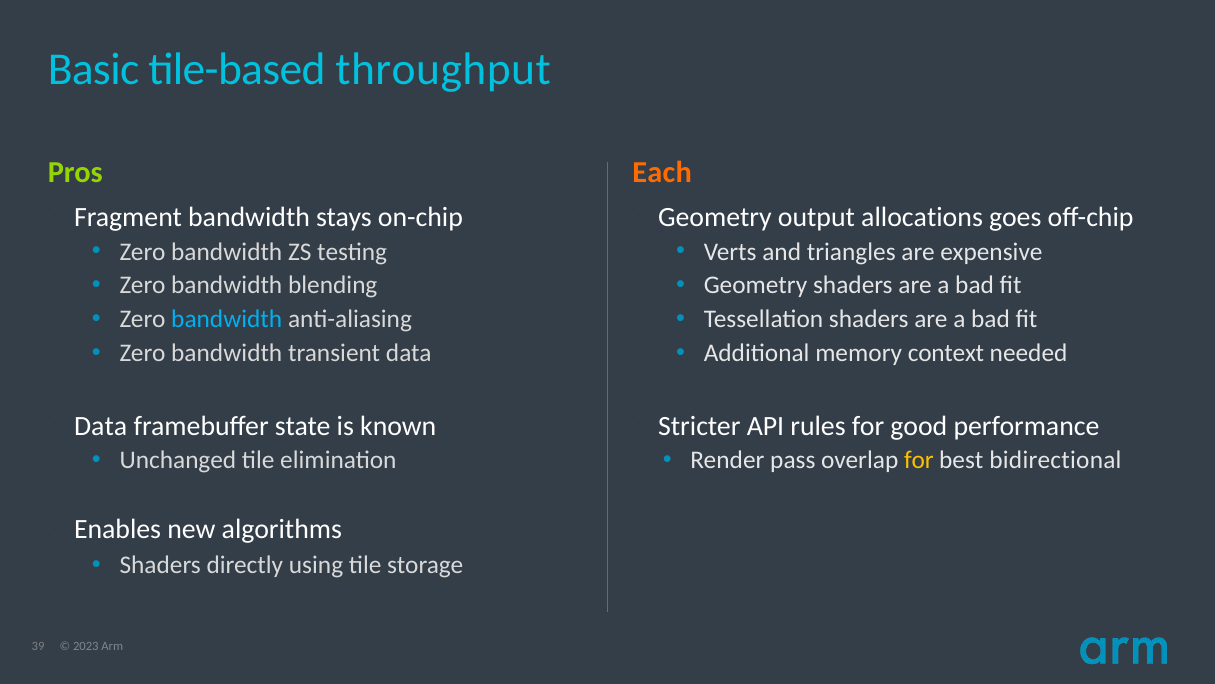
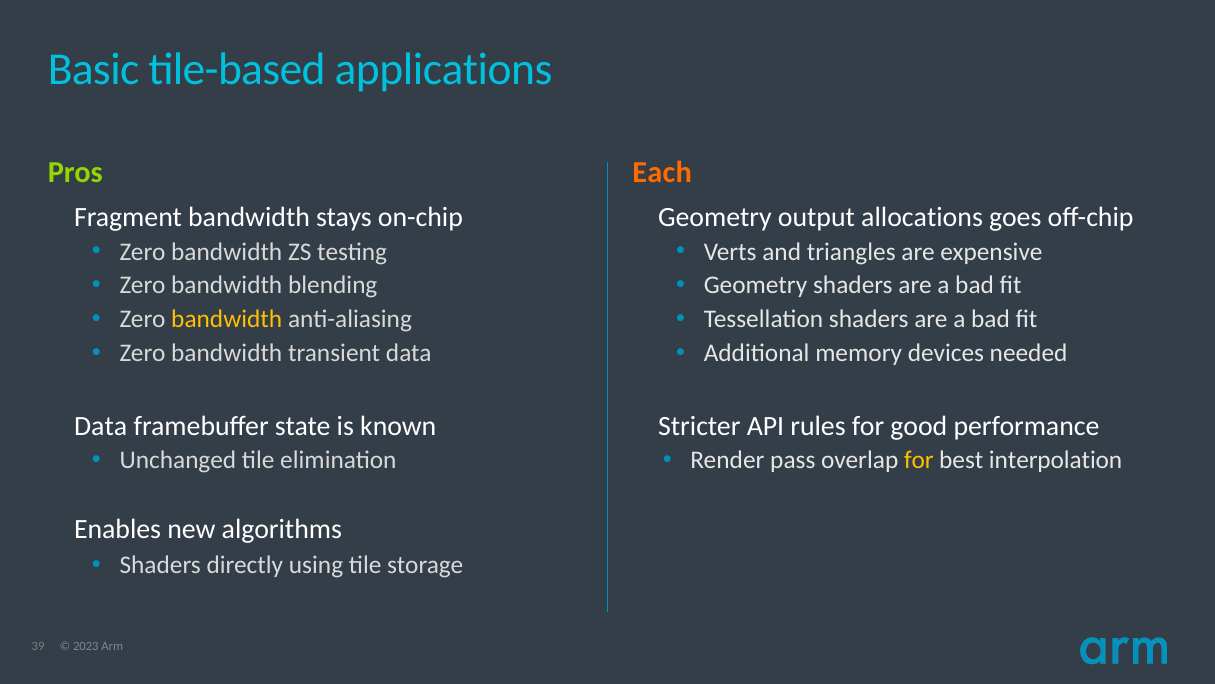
throughput: throughput -> applications (444, 70)
bandwidth colour: light blue -> yellow (227, 319)
context: context -> devices (946, 352)
bidirectional: bidirectional -> interpolation (1056, 460)
